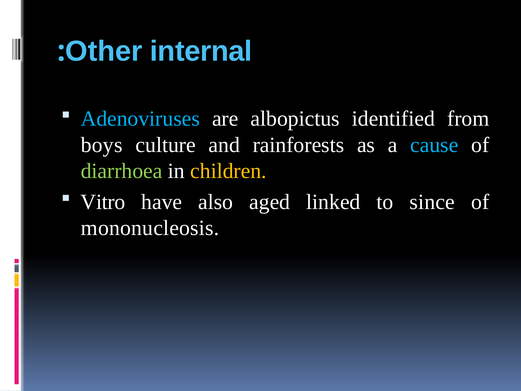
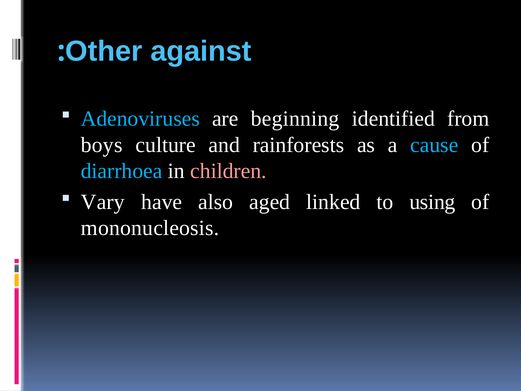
internal: internal -> against (201, 51)
albopictus: albopictus -> beginning (295, 119)
diarrhoea colour: light green -> light blue (122, 171)
children colour: yellow -> pink (228, 171)
Vitro: Vitro -> Vary (103, 202)
since: since -> using (432, 202)
